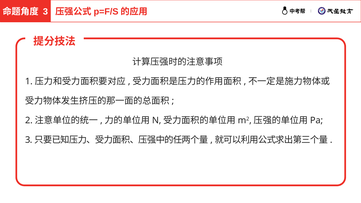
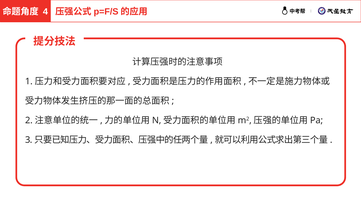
3: 3 -> 4 (45, 12)
